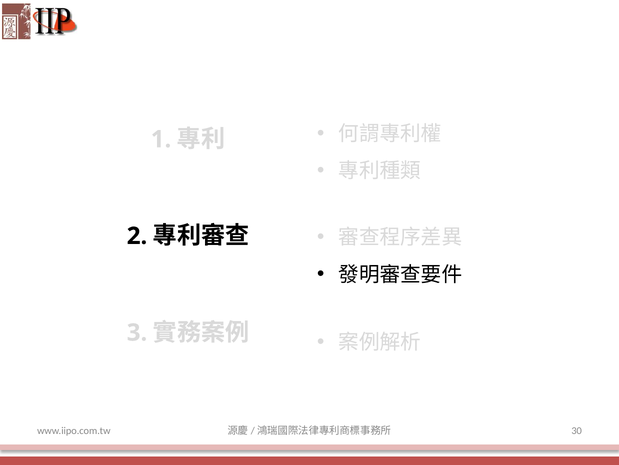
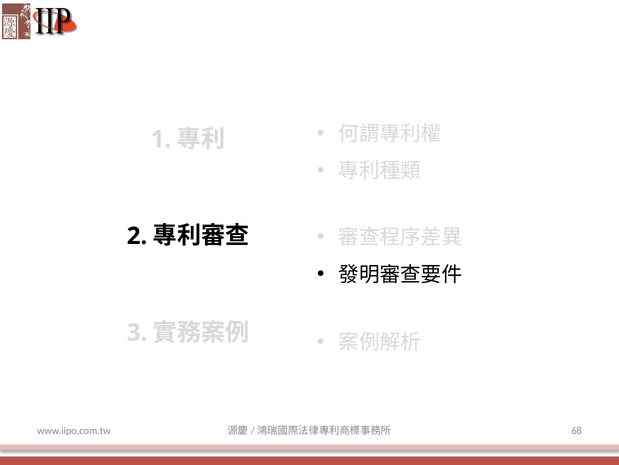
30: 30 -> 68 (577, 430)
